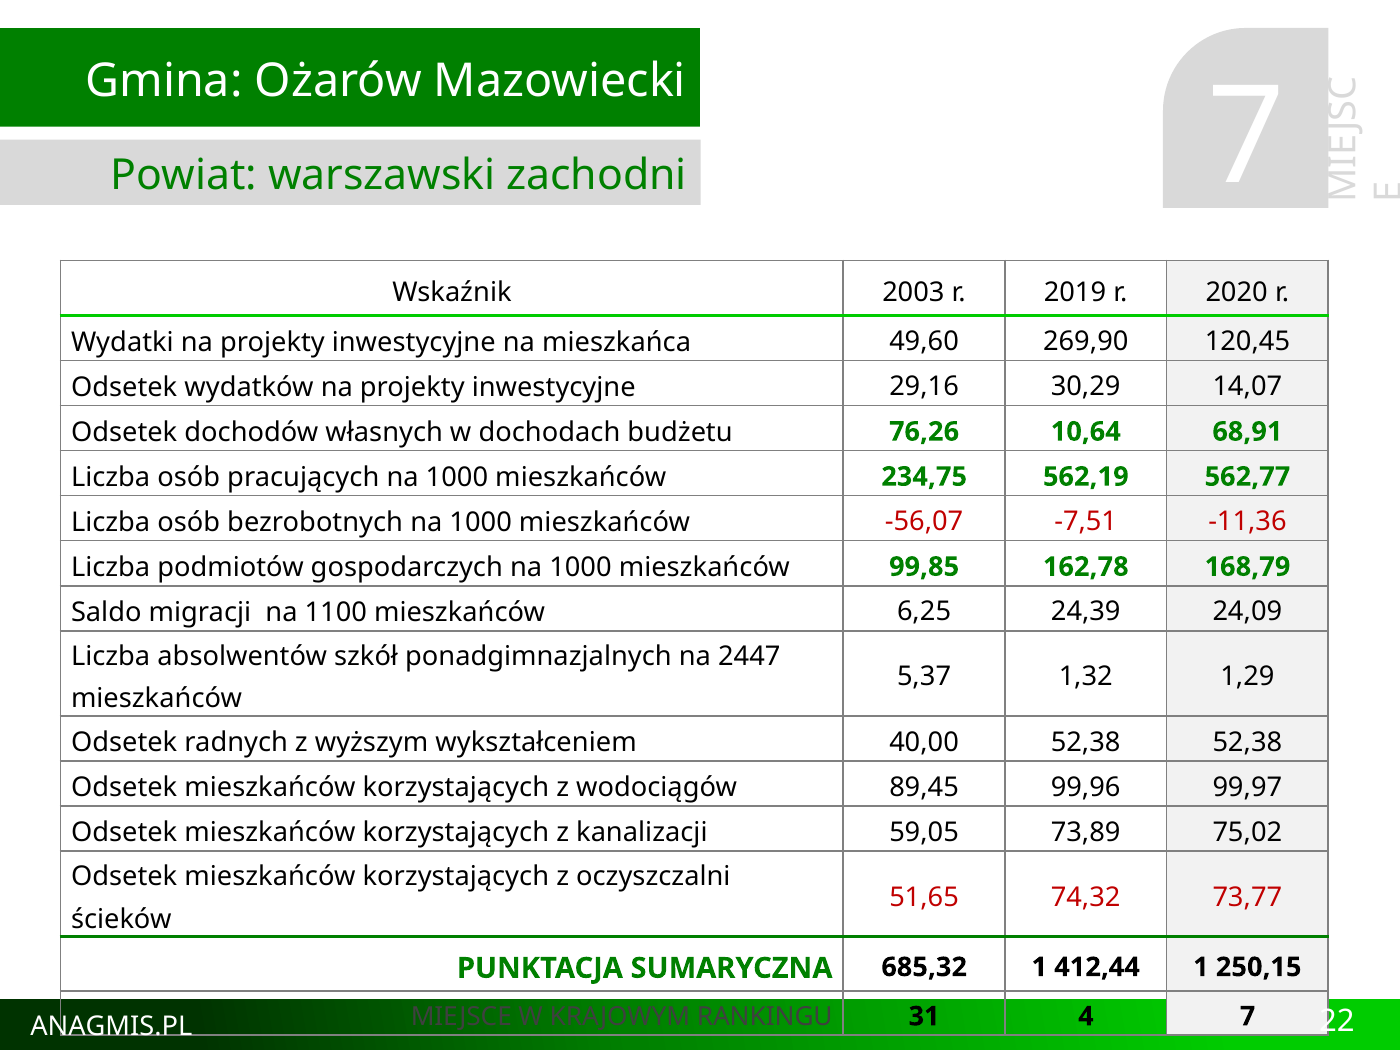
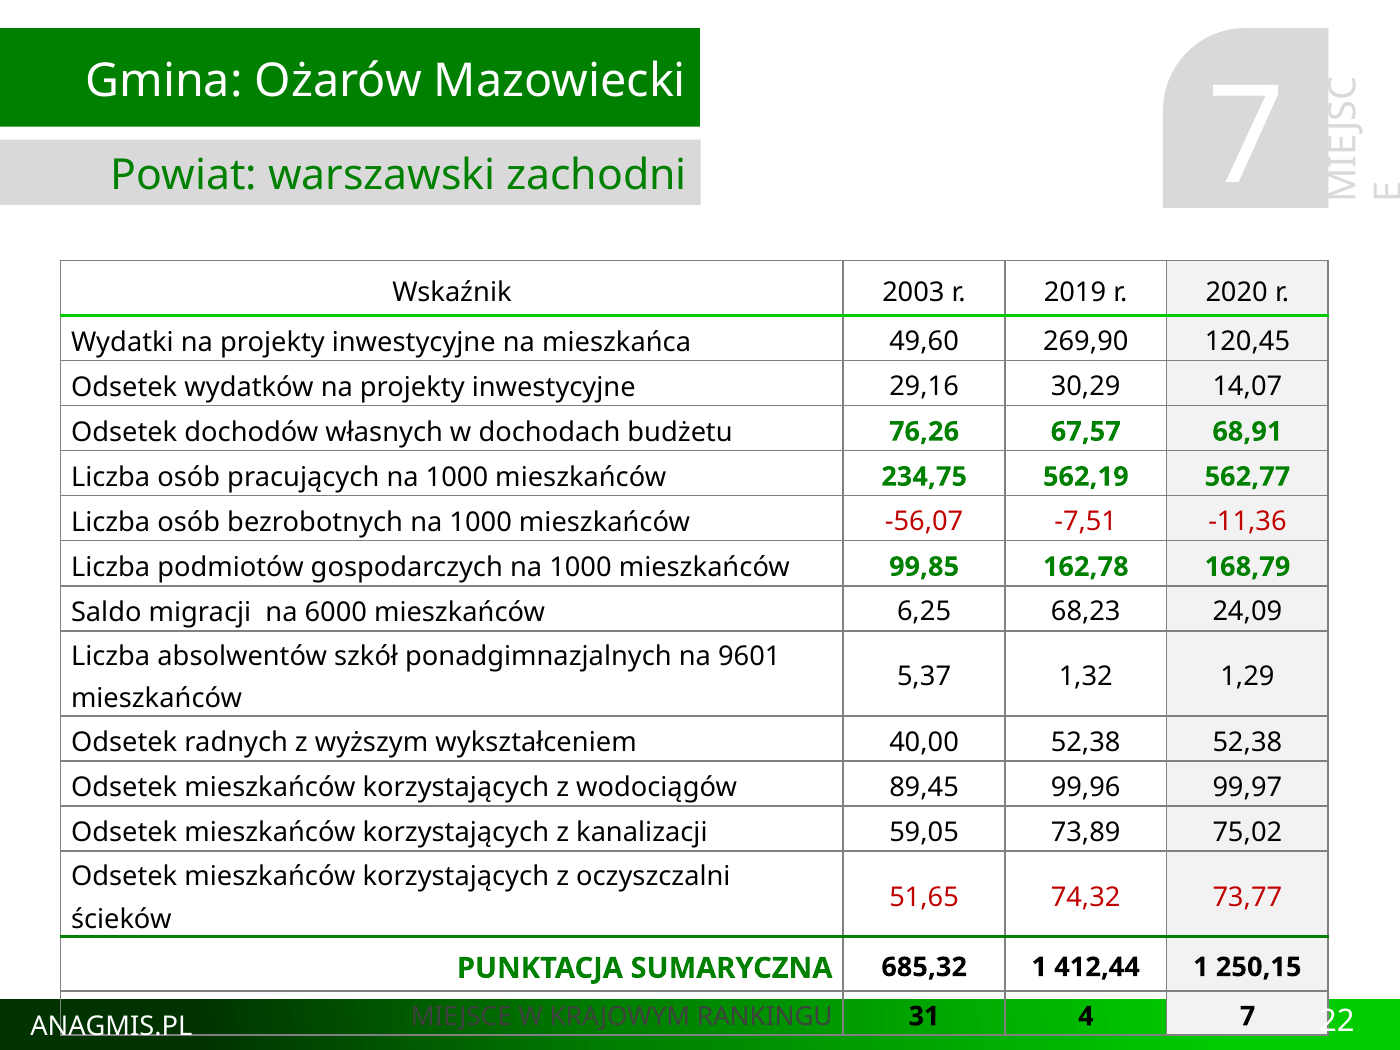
10,64: 10,64 -> 67,57 (1086, 432)
1100: 1100 -> 6000 (336, 613)
24,39: 24,39 -> 68,23 (1086, 612)
2447: 2447 -> 9601 (749, 656)
